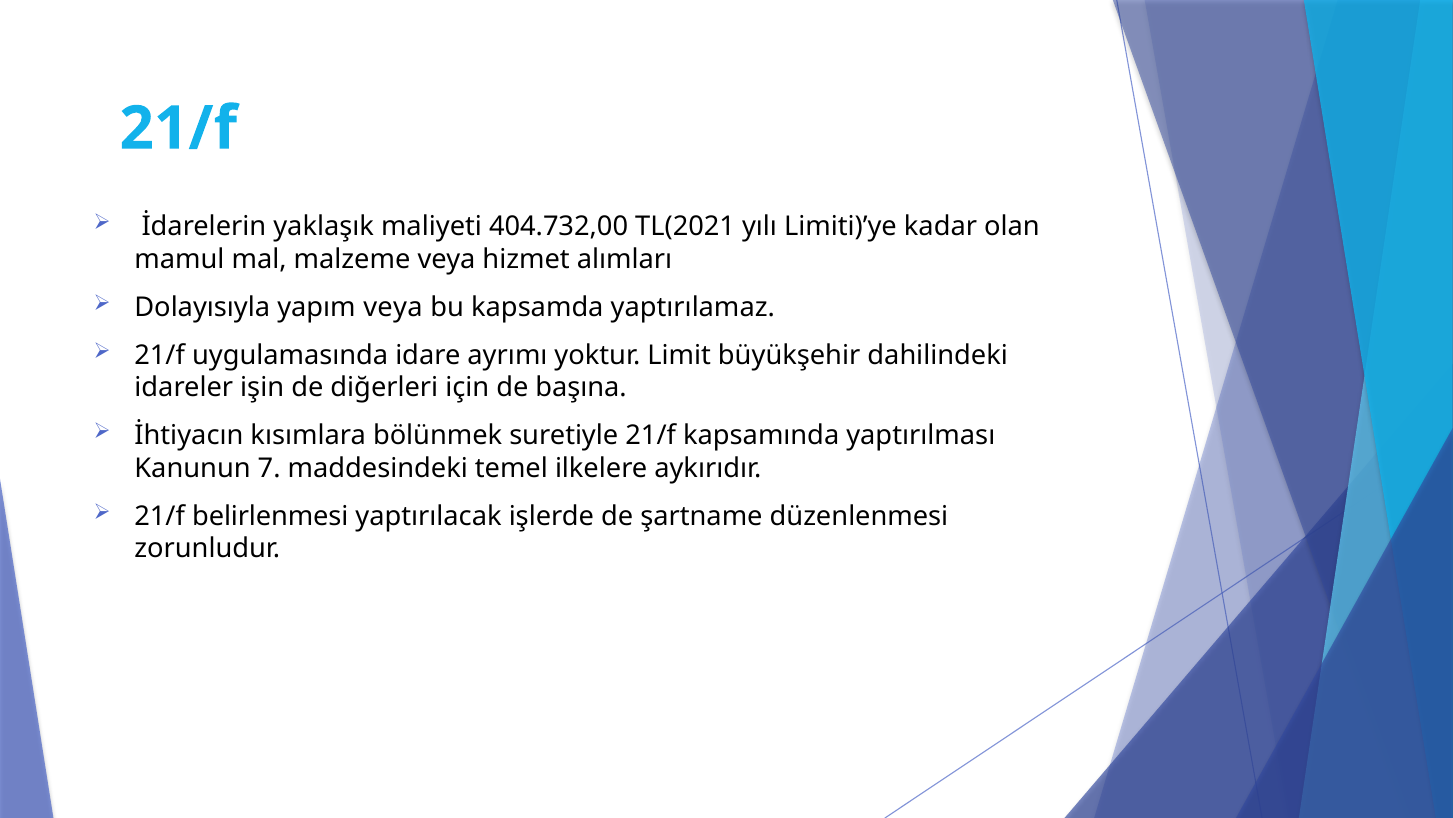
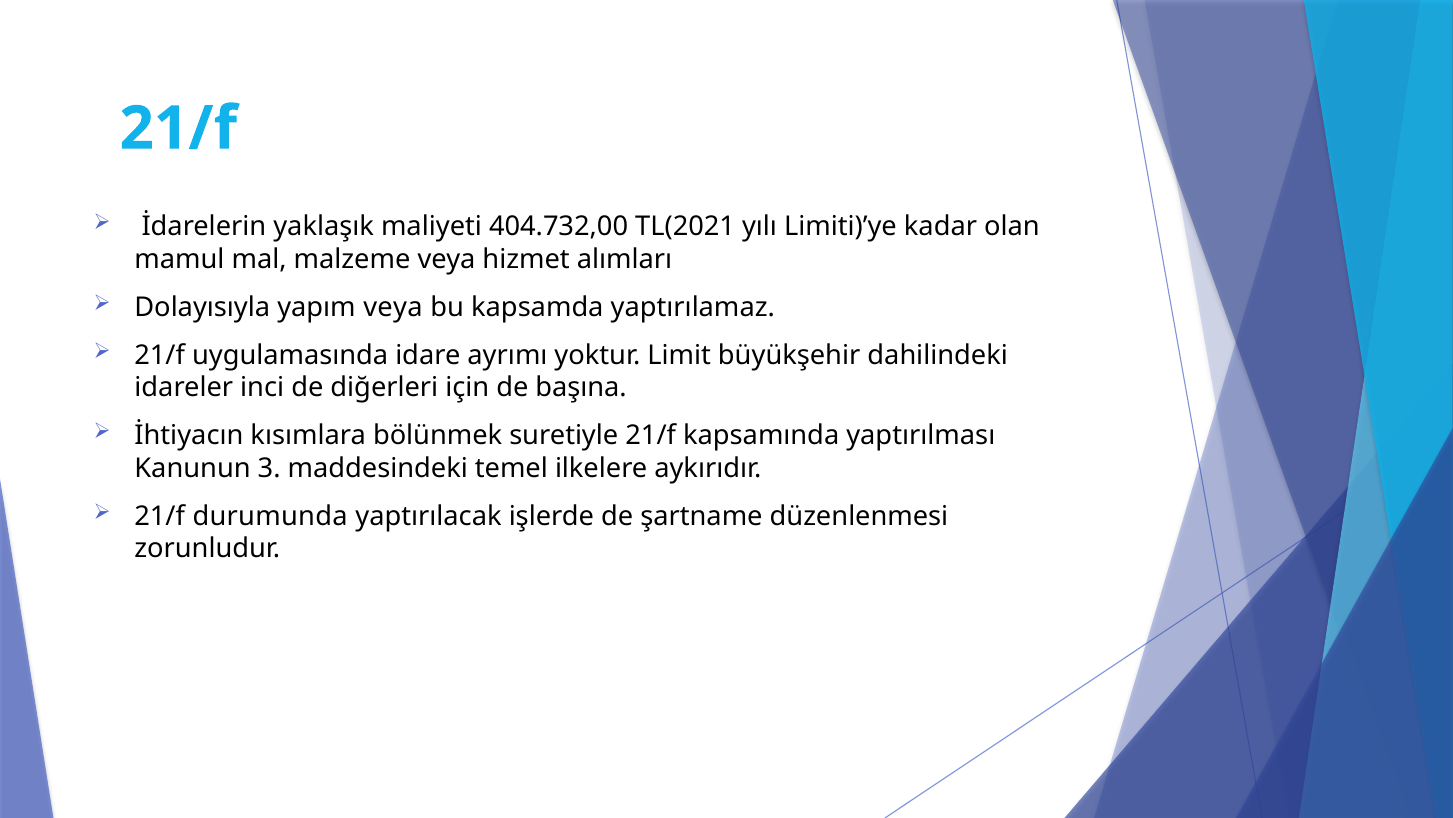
işin: işin -> inci (262, 388)
7: 7 -> 3 (269, 468)
belirlenmesi: belirlenmesi -> durumunda (270, 516)
